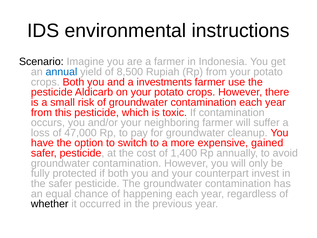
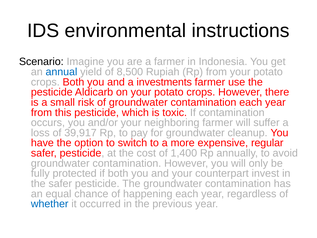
47,000: 47,000 -> 39,917 (81, 133)
gained: gained -> regular (267, 143)
whether colour: black -> blue (50, 204)
